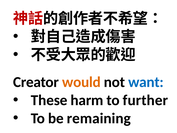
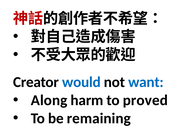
would colour: orange -> blue (81, 82)
These: These -> Along (49, 100)
further: further -> proved (145, 100)
